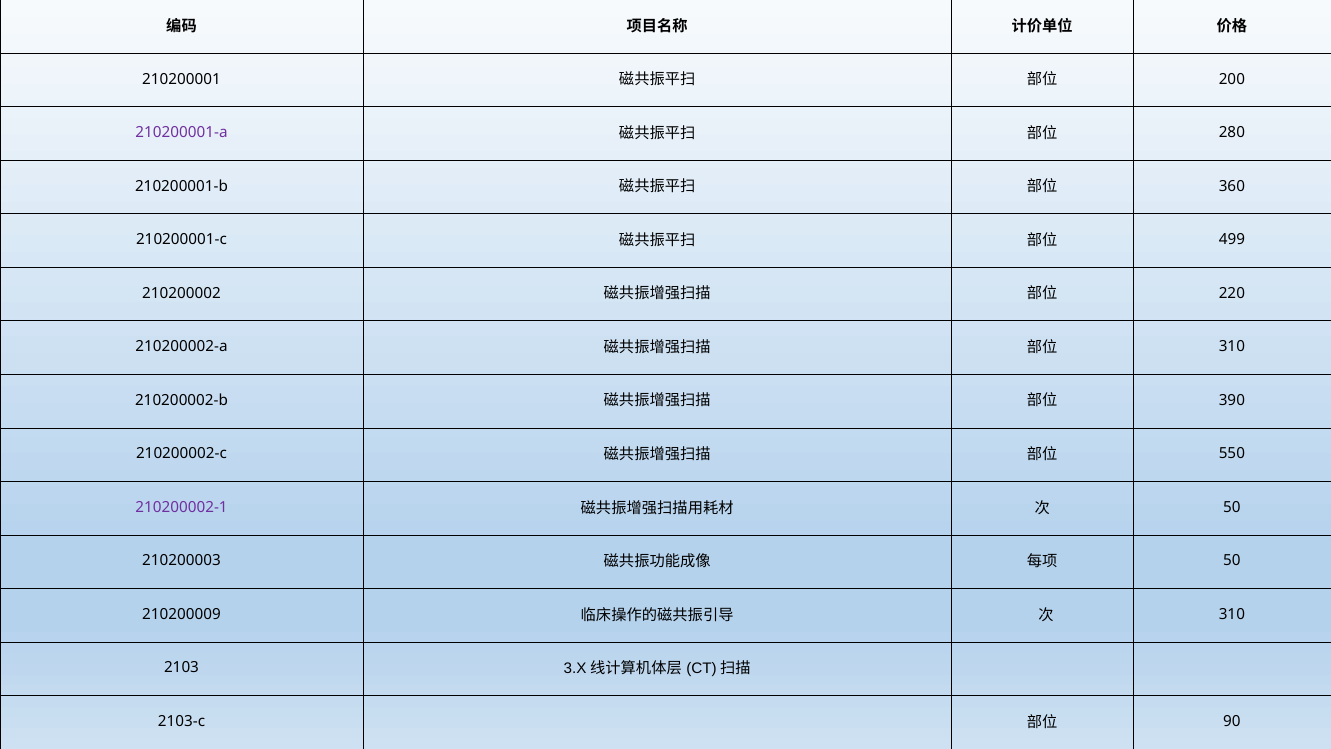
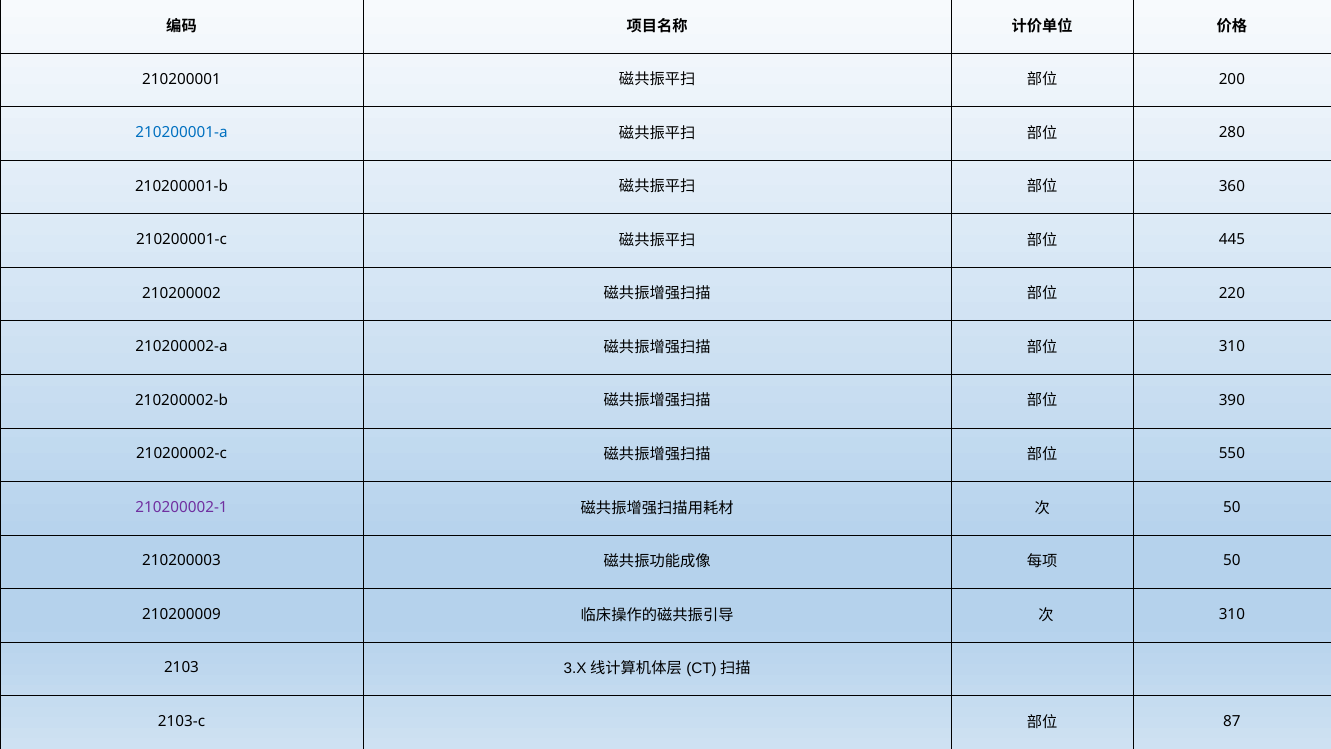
210200001-a colour: purple -> blue (182, 133)
499: 499 -> 445 (1232, 239)
90: 90 -> 87 (1232, 721)
